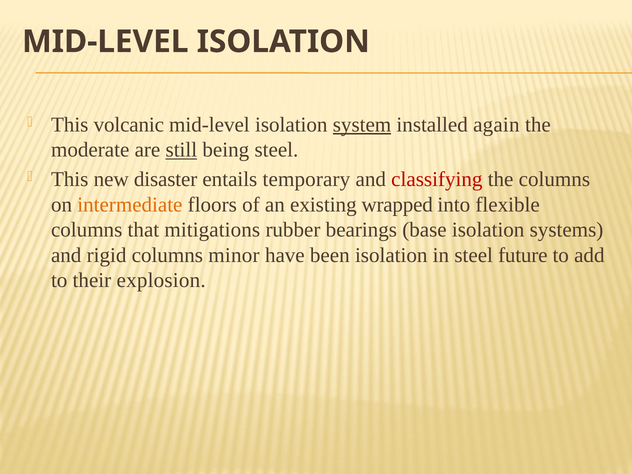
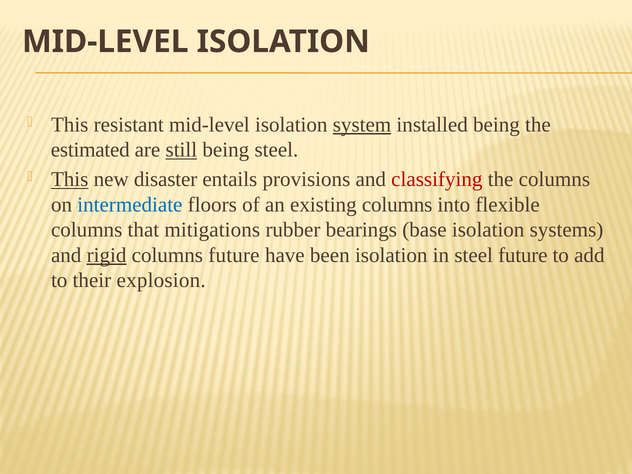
volcanic: volcanic -> resistant (129, 125)
installed again: again -> being (496, 125)
moderate: moderate -> estimated (90, 150)
This underline: none -> present (70, 179)
temporary: temporary -> provisions (306, 179)
intermediate colour: orange -> blue (130, 205)
existing wrapped: wrapped -> columns (397, 205)
rigid underline: none -> present (107, 255)
columns minor: minor -> future (234, 255)
